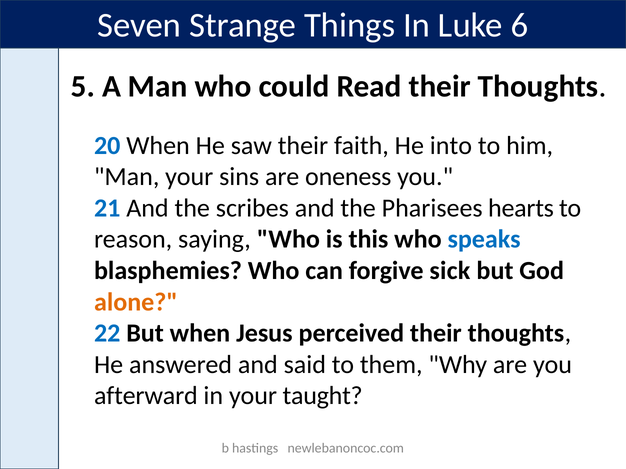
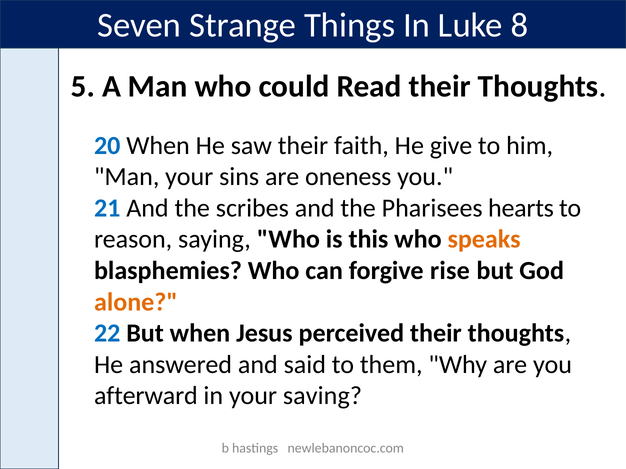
6: 6 -> 8 (519, 25)
into: into -> give (451, 146)
speaks colour: blue -> orange (484, 240)
sick: sick -> rise (450, 271)
taught: taught -> saving (322, 396)
